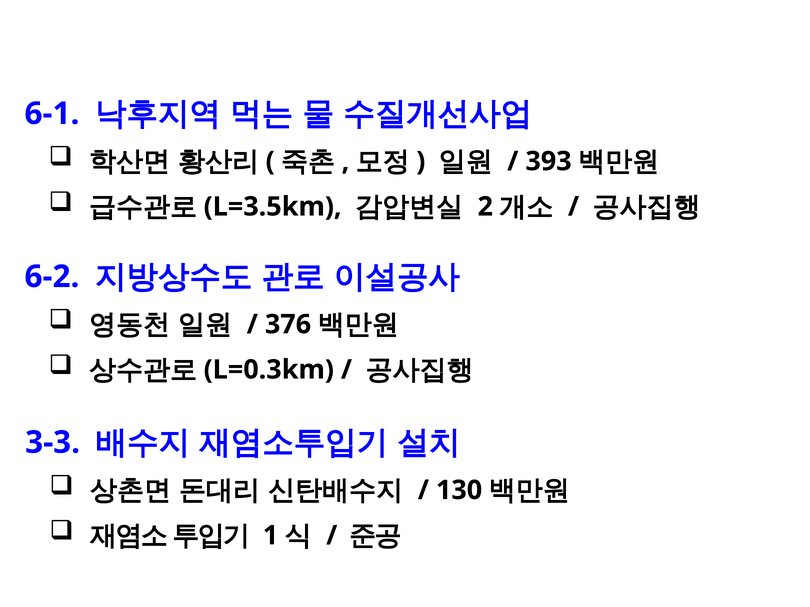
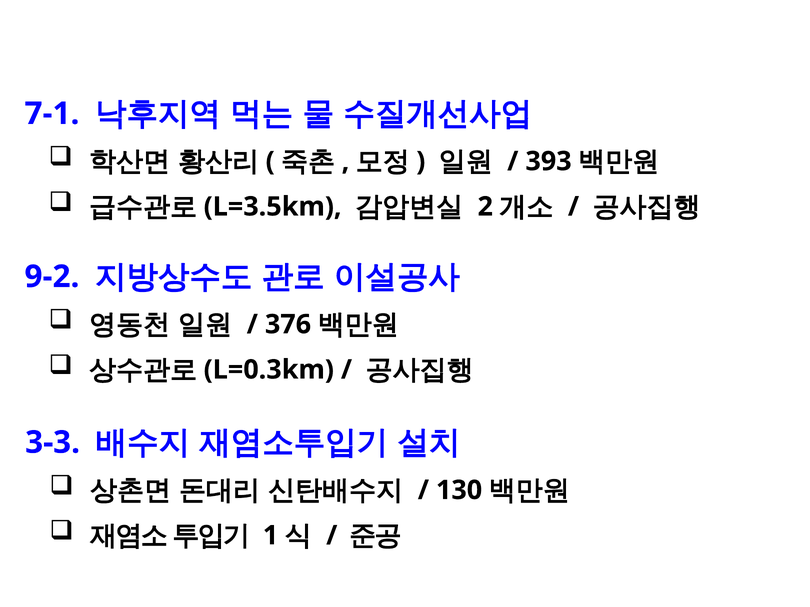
6-1: 6-1 -> 7-1 (52, 114)
6-2: 6-2 -> 9-2 (52, 277)
